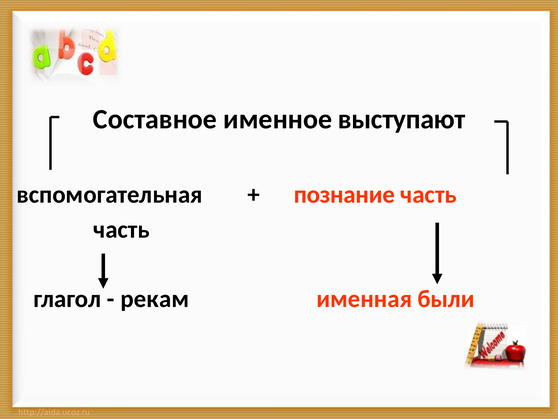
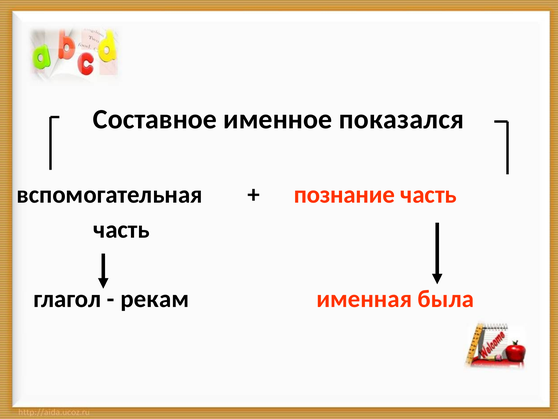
выступают: выступают -> показался (401, 119)
были: были -> была (446, 299)
